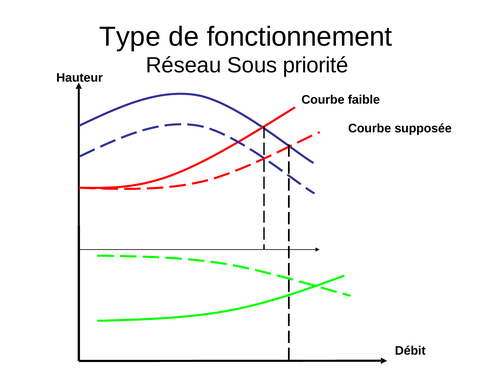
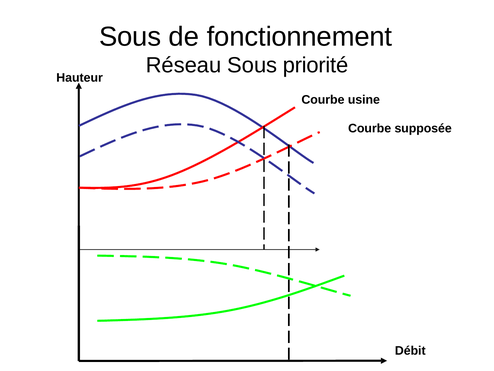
Type: Type -> Sous (130, 37)
faible: faible -> usine (364, 100)
